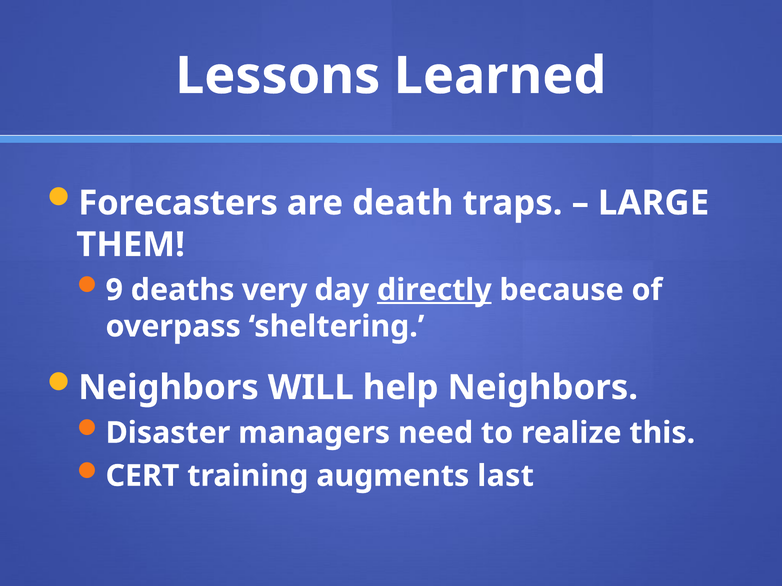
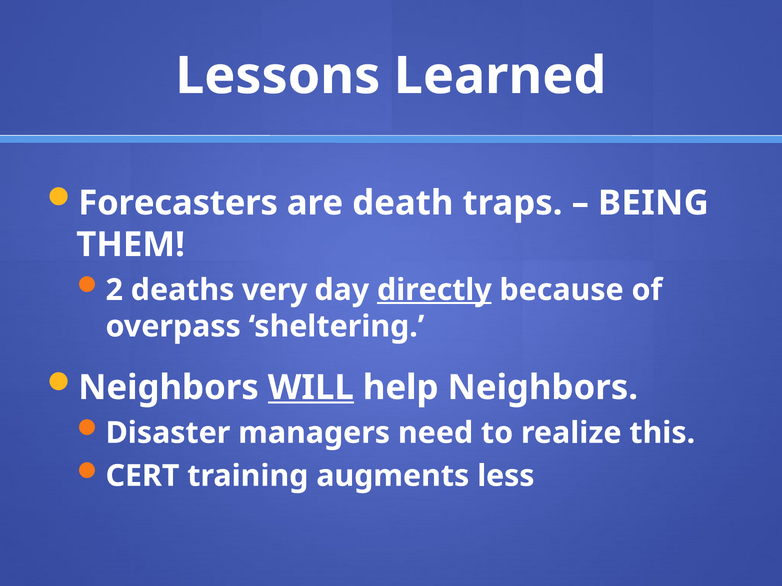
LARGE: LARGE -> BEING (653, 203)
9: 9 -> 2 (114, 290)
WILL underline: none -> present (311, 388)
last: last -> less (506, 476)
